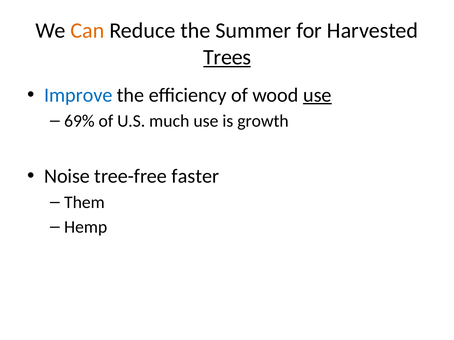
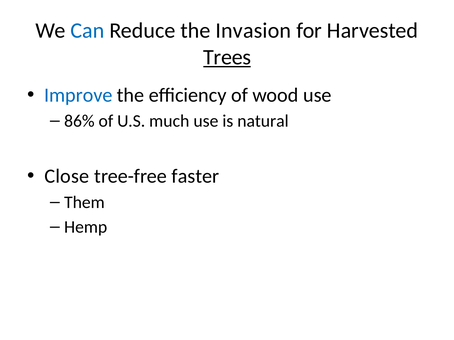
Can colour: orange -> blue (87, 31)
Summer: Summer -> Invasion (253, 31)
use underline: present -> none (317, 95)
69%: 69% -> 86% (79, 121)
growth: growth -> natural (263, 121)
Noise: Noise -> Close (67, 176)
